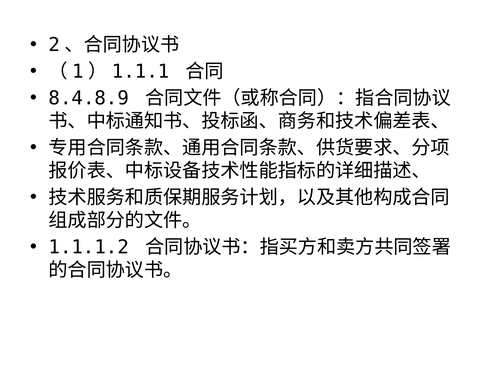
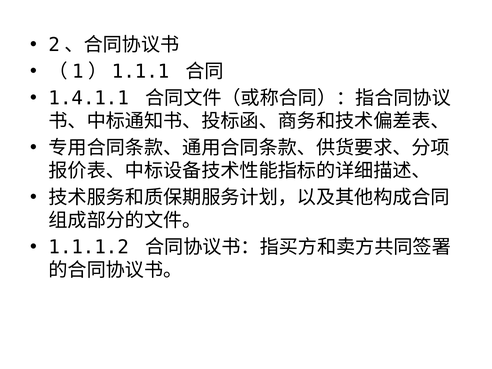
8.4.8.9: 8.4.8.9 -> 1.4.1.1 (89, 98)
